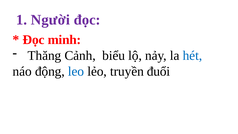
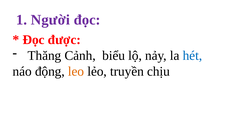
minh: minh -> được (64, 40)
leo colour: blue -> orange (76, 71)
đuổi: đuổi -> chịu (158, 71)
